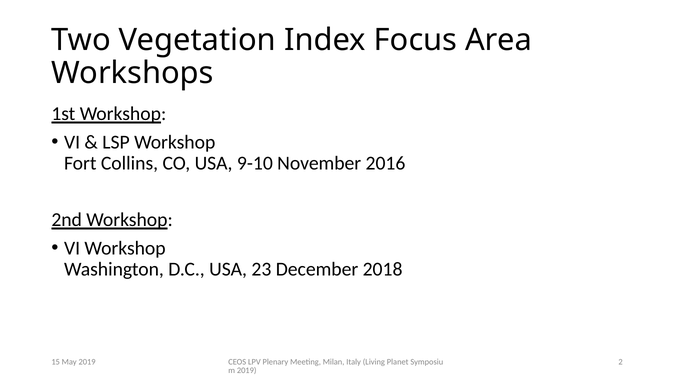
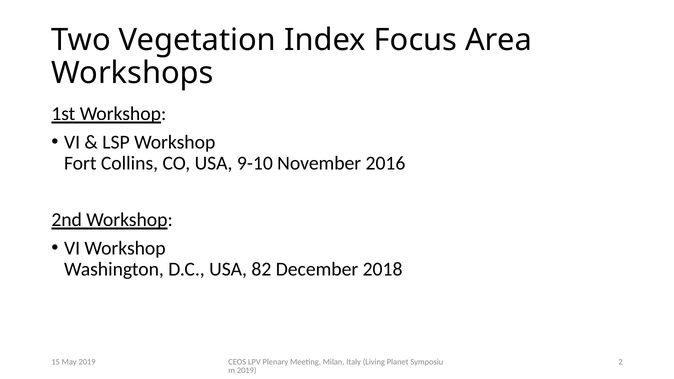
23: 23 -> 82 (261, 269)
